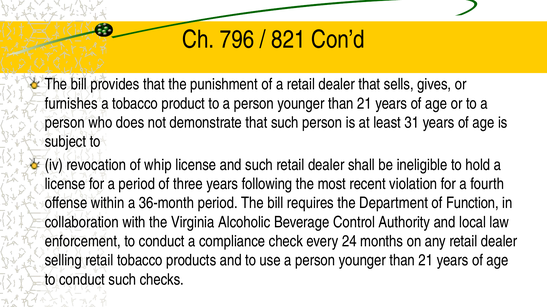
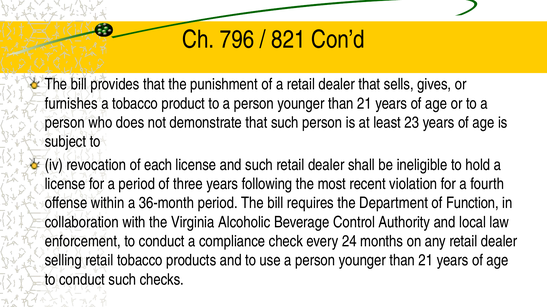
31: 31 -> 23 (412, 123)
whip: whip -> each (158, 165)
